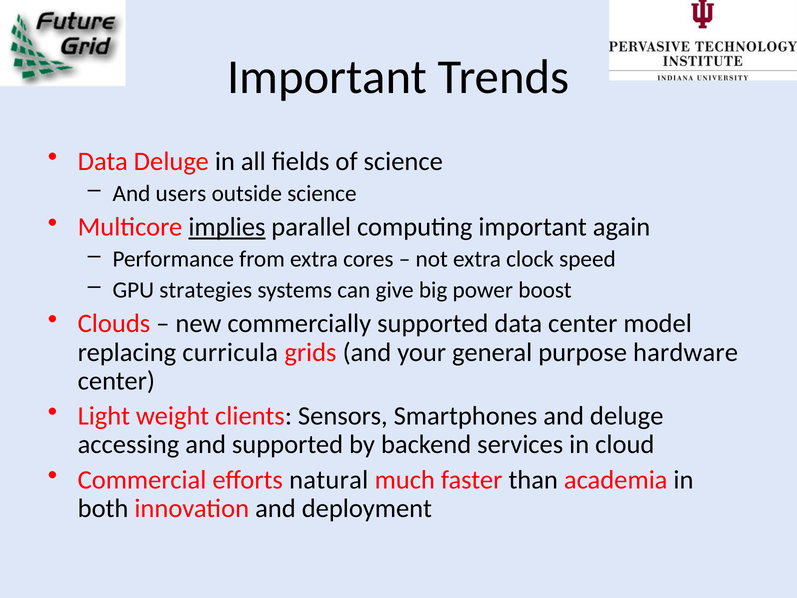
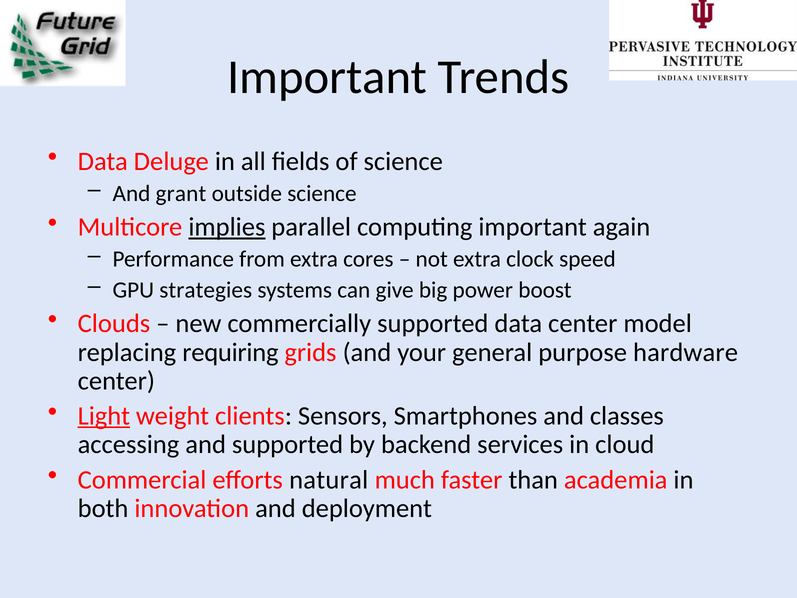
users: users -> grant (181, 193)
curricula: curricula -> requiring (230, 352)
Light underline: none -> present (104, 416)
and deluge: deluge -> classes (627, 416)
